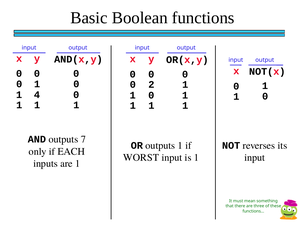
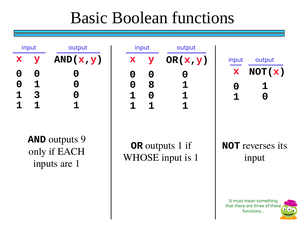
2: 2 -> 8 (151, 85)
4: 4 -> 3 (37, 95)
7: 7 -> 9 (83, 140)
WORST: WORST -> WHOSE (141, 158)
